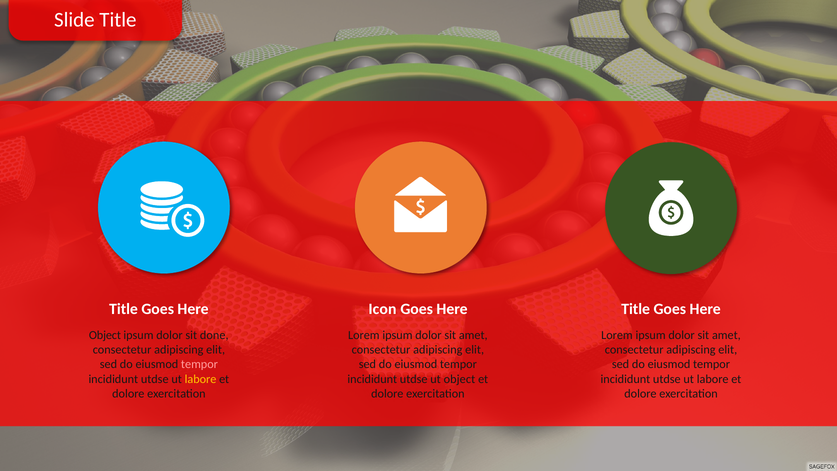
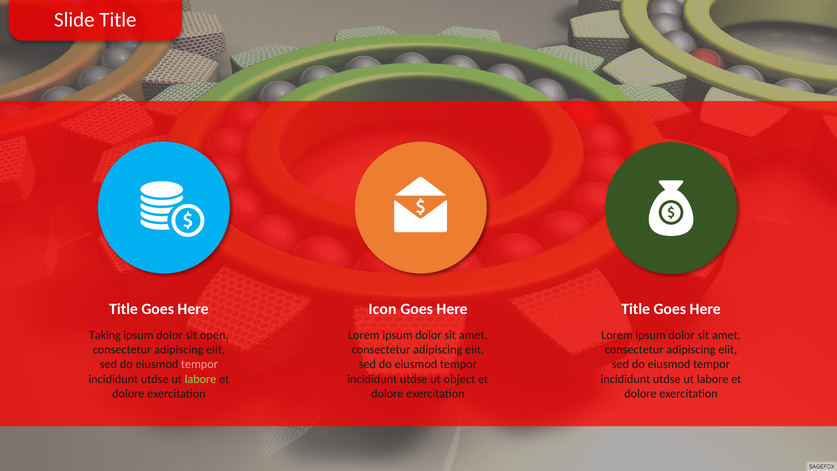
Object: Object -> Taking (105, 335)
done: done -> open (214, 335)
labore colour: yellow -> light green (201, 379)
